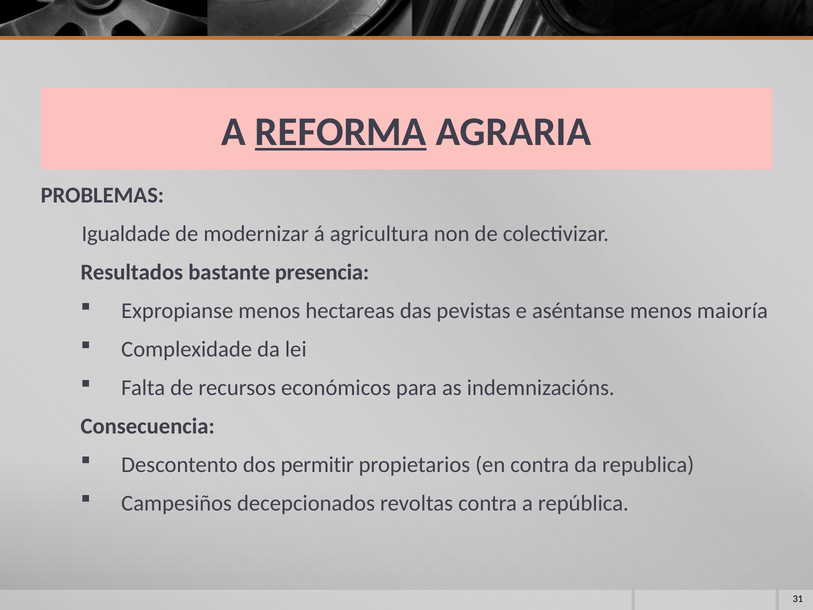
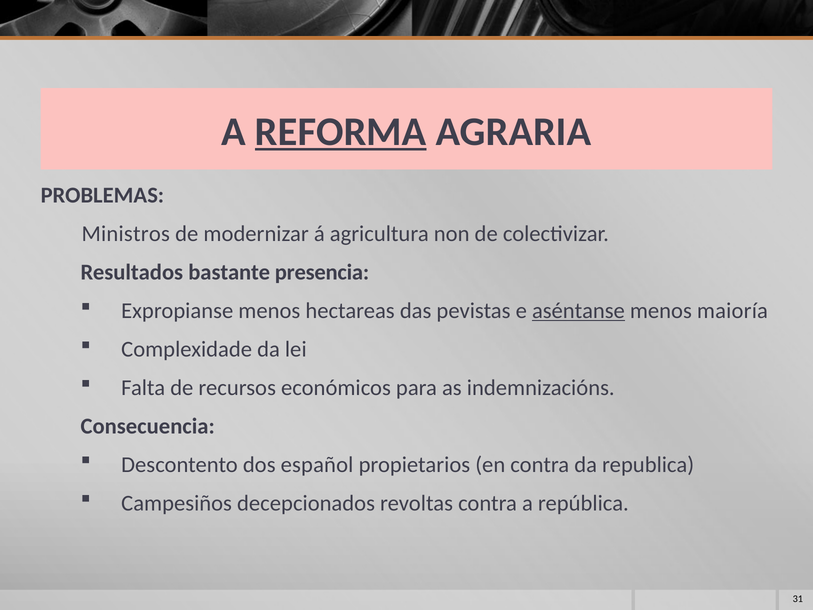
Igualdade: Igualdade -> Ministros (126, 234)
aséntanse underline: none -> present (578, 311)
permitir: permitir -> español (317, 464)
